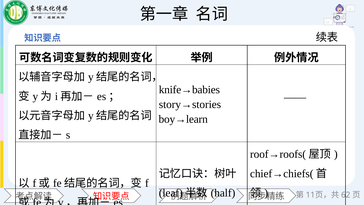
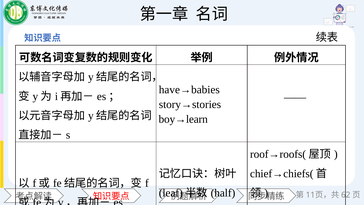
knife→babies: knife→babies -> have→babies (189, 90)
